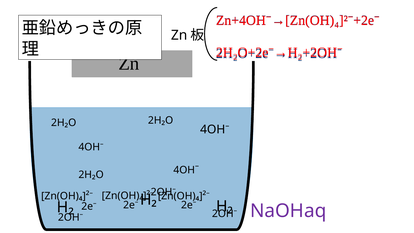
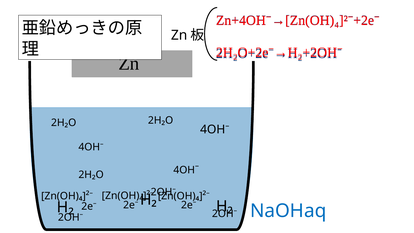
NaOHaq colour: purple -> blue (288, 211)
